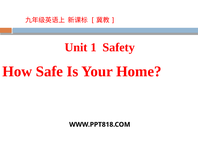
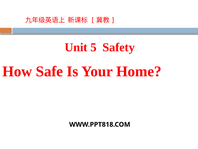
1: 1 -> 5 (93, 47)
